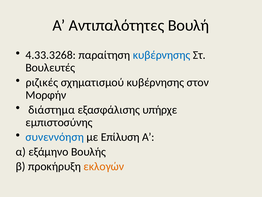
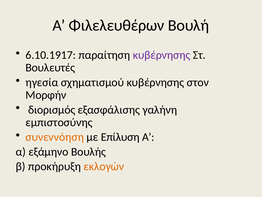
Αντιπαλότητες: Αντιπαλότητες -> Φιλελευθέρων (117, 25)
4.33.3268: 4.33.3268 -> 6.10.1917 (51, 55)
κυβέρνησης colour: blue -> purple (162, 55)
ριζικές: ριζικές -> ηγεσία (42, 82)
διάστημα: διάστημα -> διορισμός (52, 109)
υπήρχε: υπήρχε -> γαλήνη (160, 109)
συνεννόηση colour: blue -> orange (55, 137)
